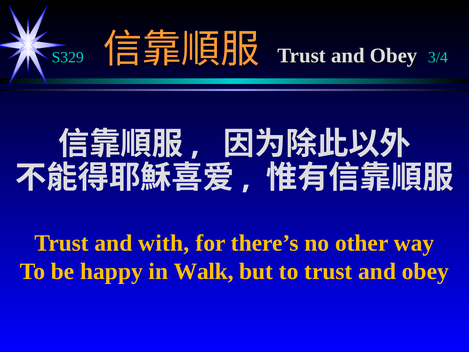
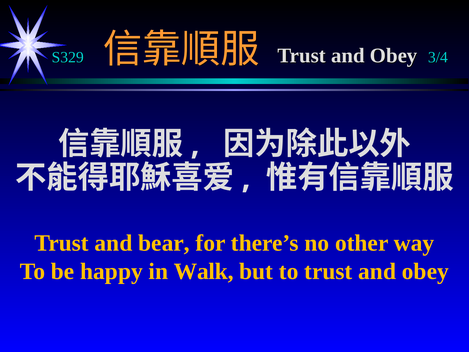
with: with -> bear (164, 243)
